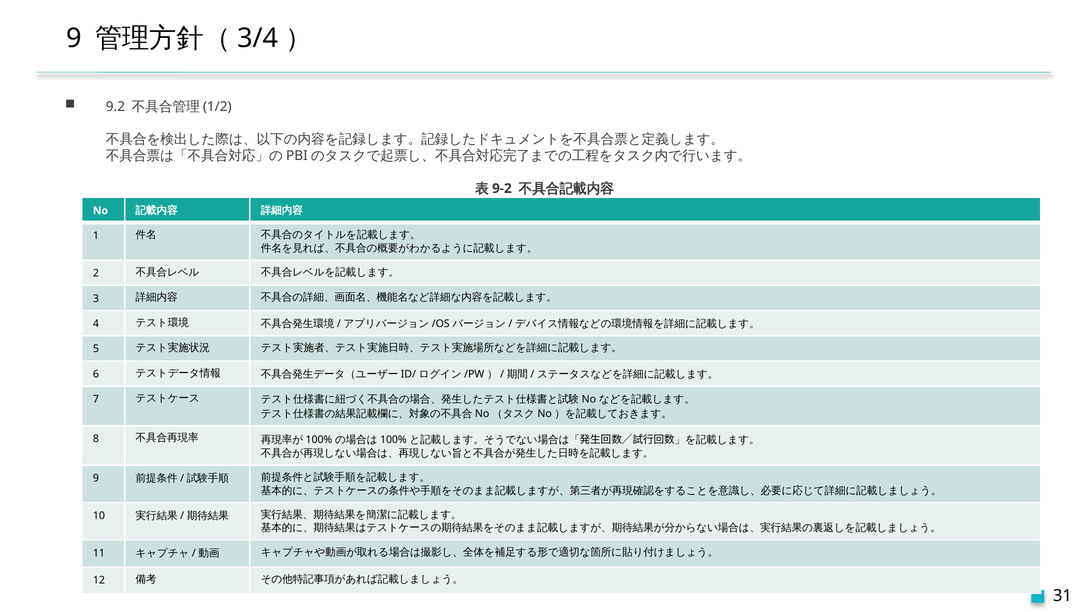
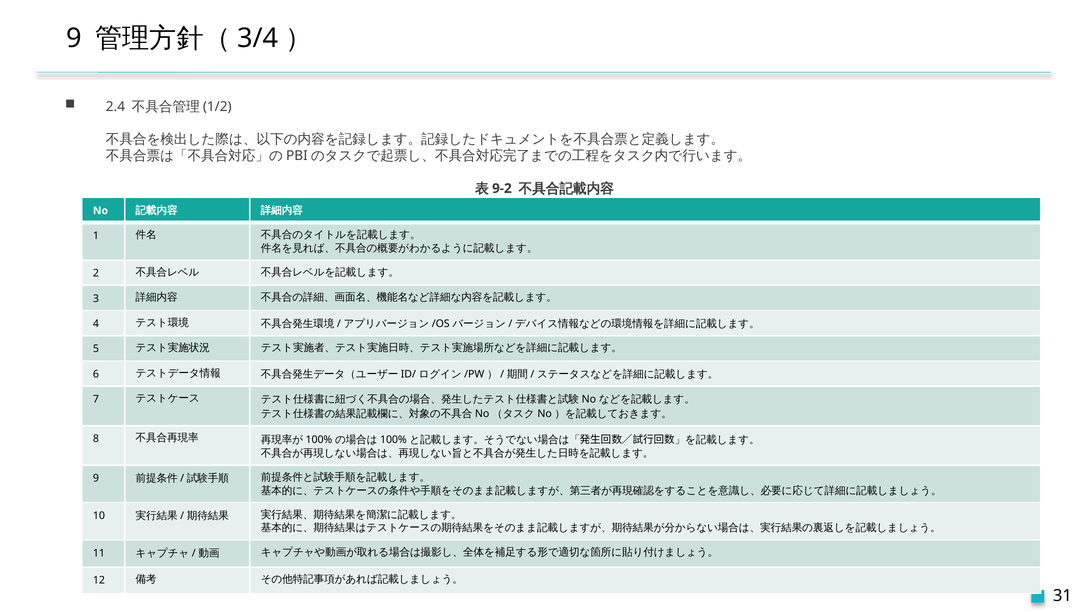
9.2: 9.2 -> 2.4 (115, 107)
